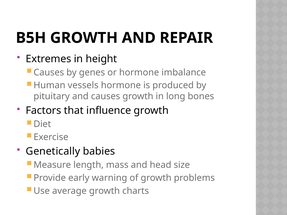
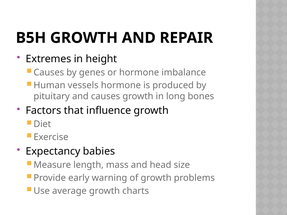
Genetically: Genetically -> Expectancy (53, 151)
